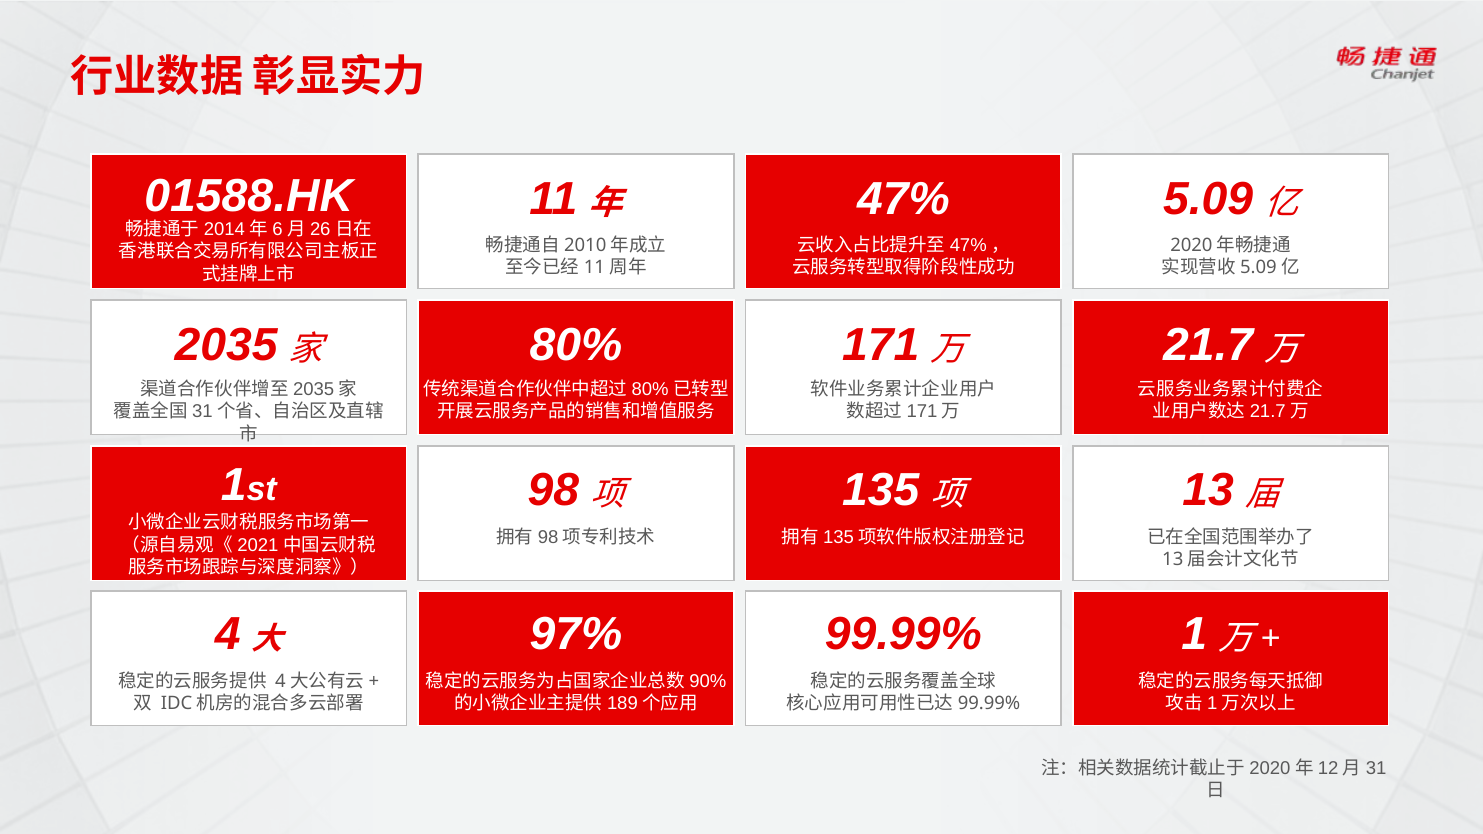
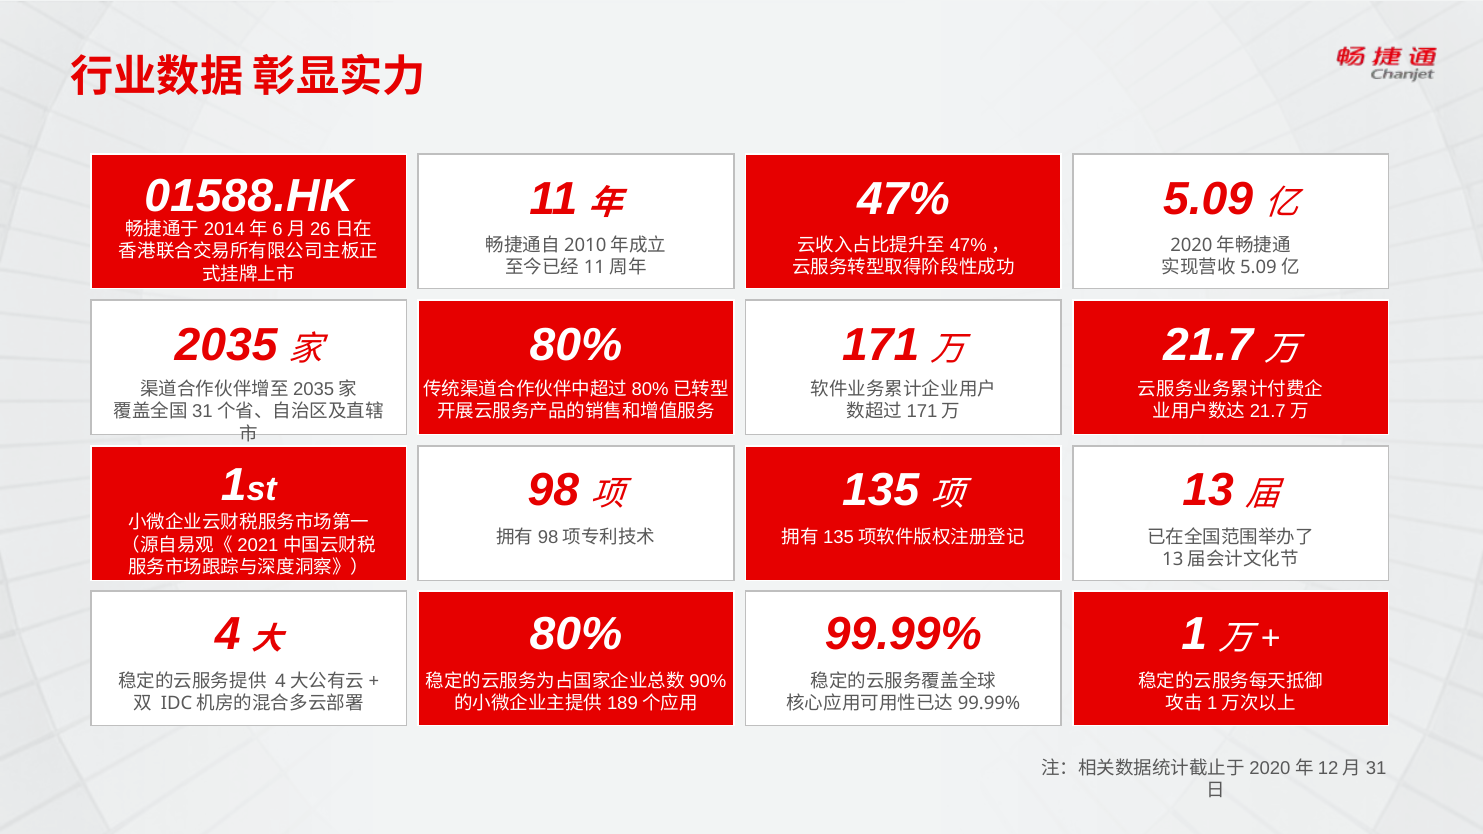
97%: 97% -> 80% (576, 635)
